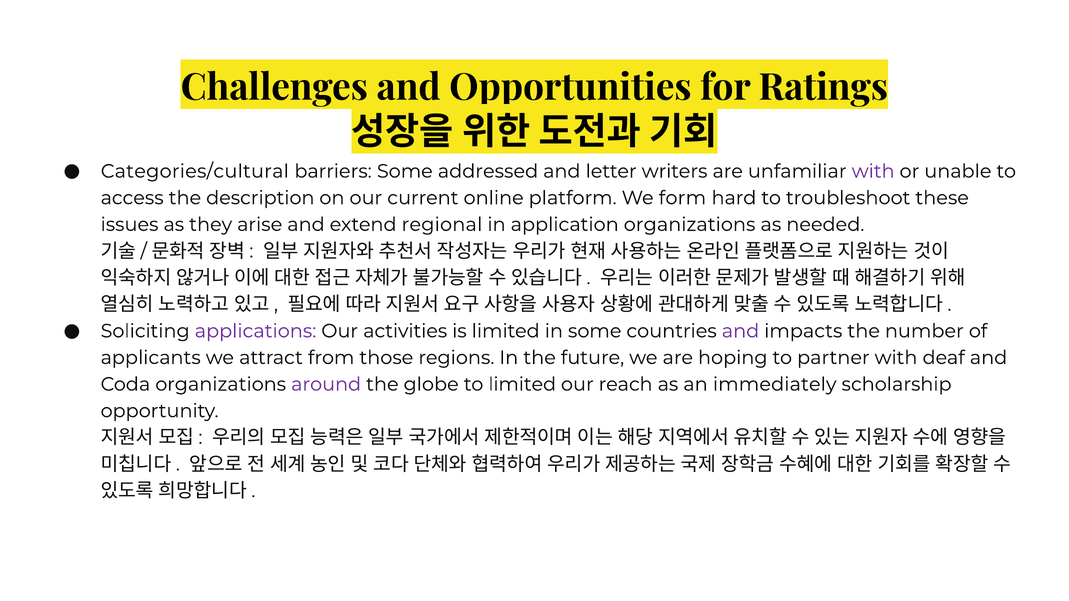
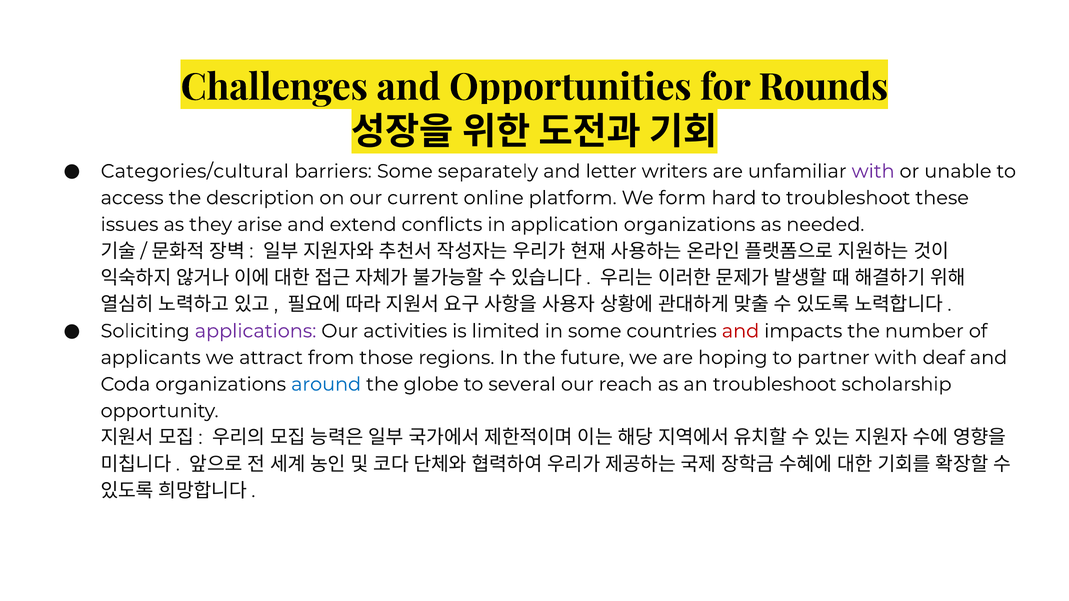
Ratings: Ratings -> Rounds (823, 88)
addressed: addressed -> separately (488, 171)
regional: regional -> conflicts (442, 225)
and colour: purple -> red (741, 331)
around colour: purple -> blue (326, 384)
to limited: limited -> several (522, 384)
an immediately: immediately -> troubleshoot (775, 384)
